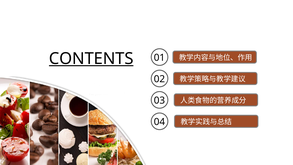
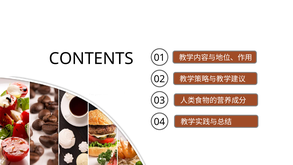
CONTENTS underline: present -> none (91, 59)
